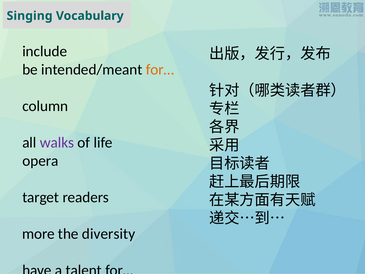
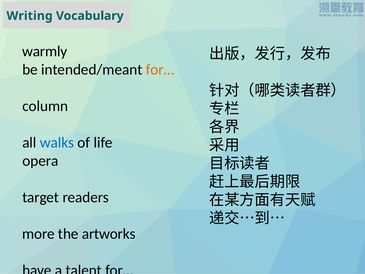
Singing: Singing -> Writing (30, 16)
include: include -> warmly (45, 51)
walks colour: purple -> blue (57, 142)
diversity: diversity -> artworks (109, 234)
